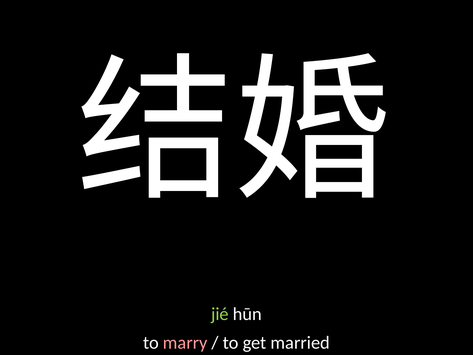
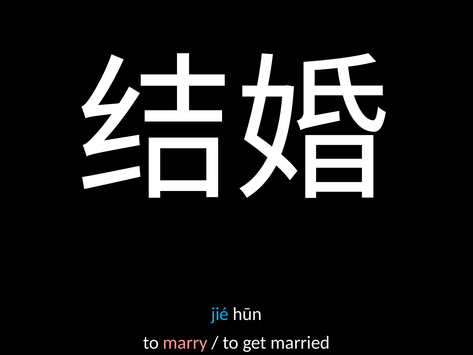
jié colour: light green -> light blue (220, 314)
